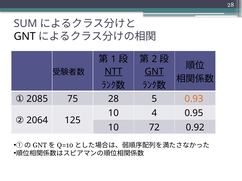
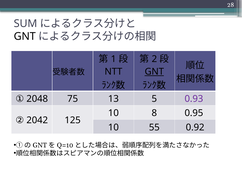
NTT underline: present -> none (113, 72)
2085: 2085 -> 2048 (37, 99)
75 28: 28 -> 13 (113, 99)
0.93 colour: orange -> purple (194, 99)
4: 4 -> 8 (154, 113)
2064: 2064 -> 2042 (37, 121)
72: 72 -> 55 (154, 128)
